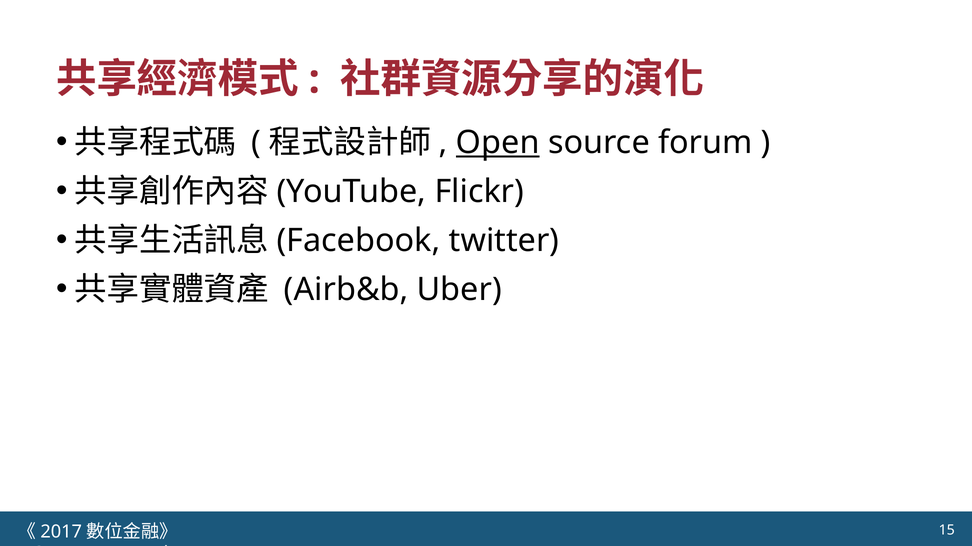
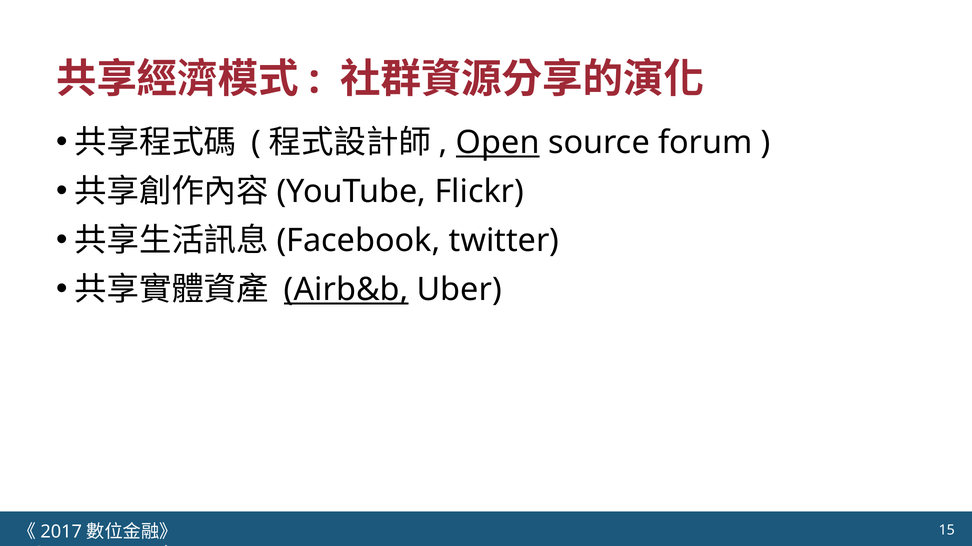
Airb&b underline: none -> present (346, 290)
